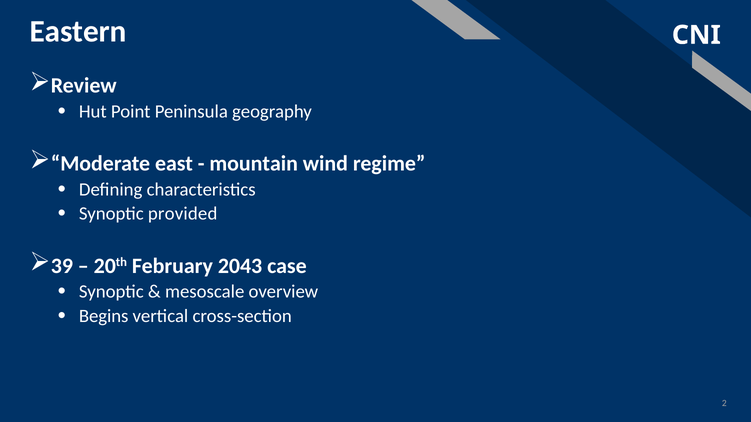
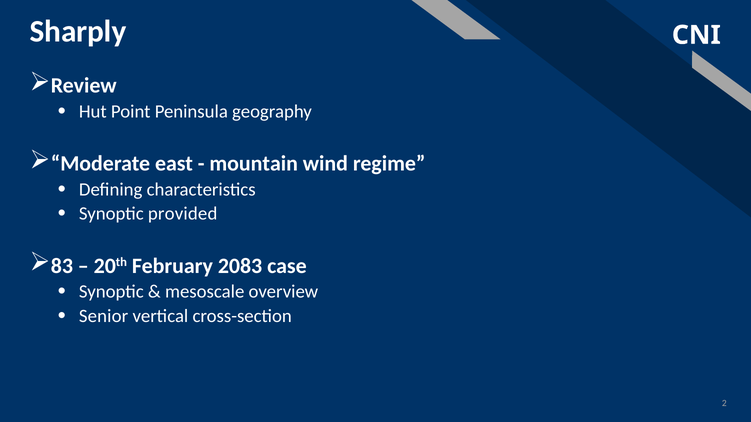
Eastern: Eastern -> Sharply (78, 31)
39: 39 -> 83 (62, 266)
2043: 2043 -> 2083 (240, 266)
Begins: Begins -> Senior (104, 316)
